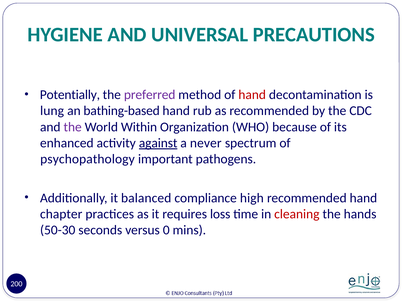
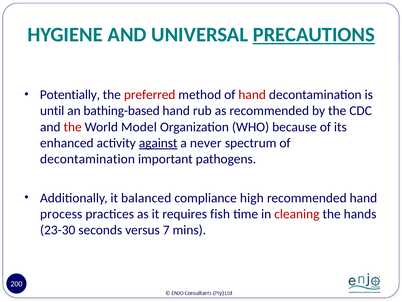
PRECAUTIONS underline: none -> present (314, 35)
preferred colour: purple -> red (150, 95)
lung: lung -> until (52, 111)
the colour: purple -> red (73, 127)
Within: Within -> Model (139, 127)
psychopathology: psychopathology -> decontamination (87, 159)
chapter: chapter -> process (61, 214)
loss: loss -> fish (220, 214)
50-30: 50-30 -> 23-30 (58, 230)
0: 0 -> 7 (166, 230)
